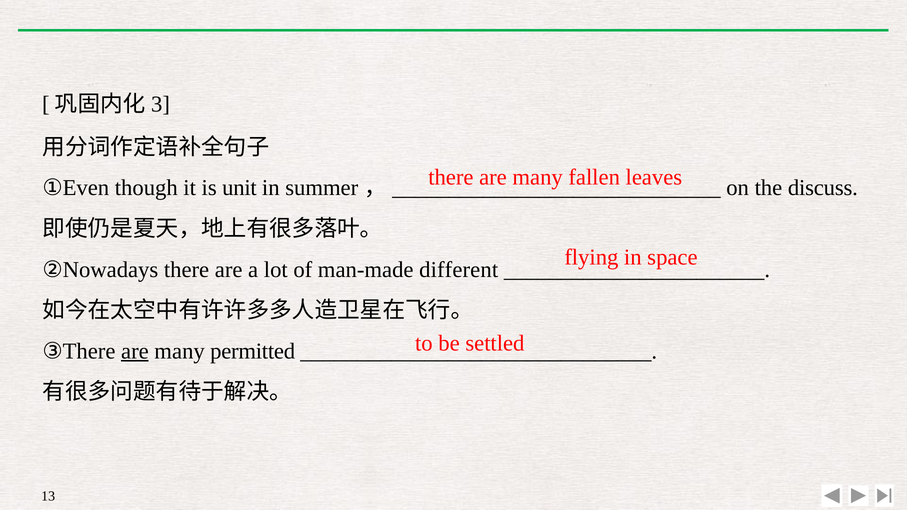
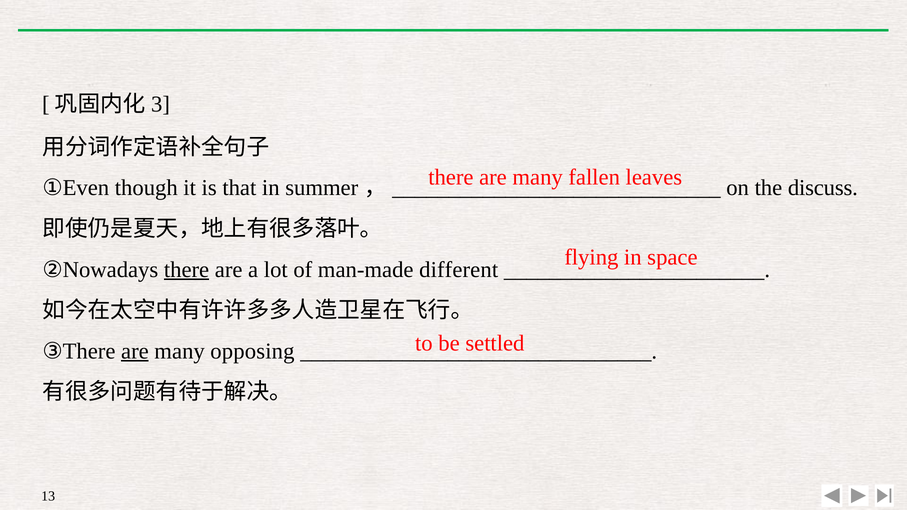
unit: unit -> that (239, 188)
there underline: none -> present (187, 270)
permitted: permitted -> opposing (252, 351)
